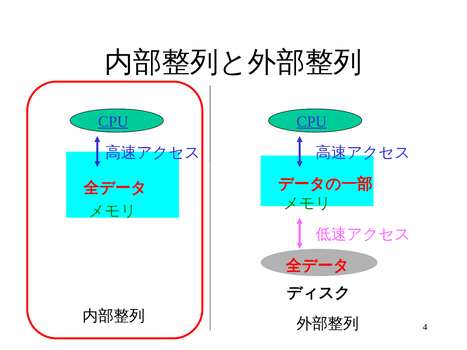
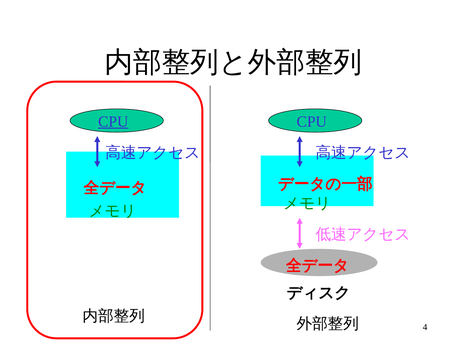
CPU underline: present -> none (312, 122)
